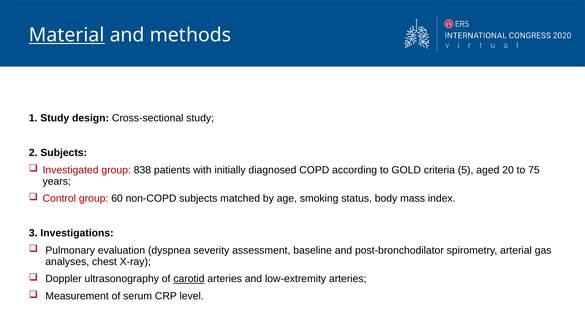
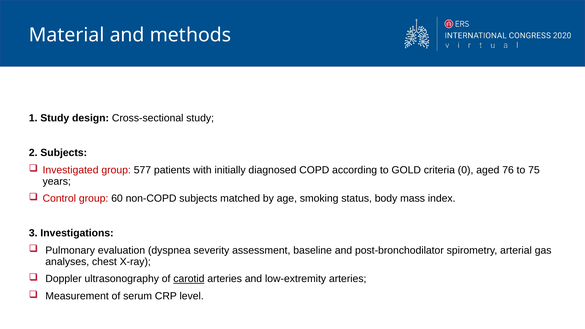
Material underline: present -> none (67, 35)
838: 838 -> 577 (142, 170)
5: 5 -> 0 (466, 170)
20: 20 -> 76 (508, 170)
